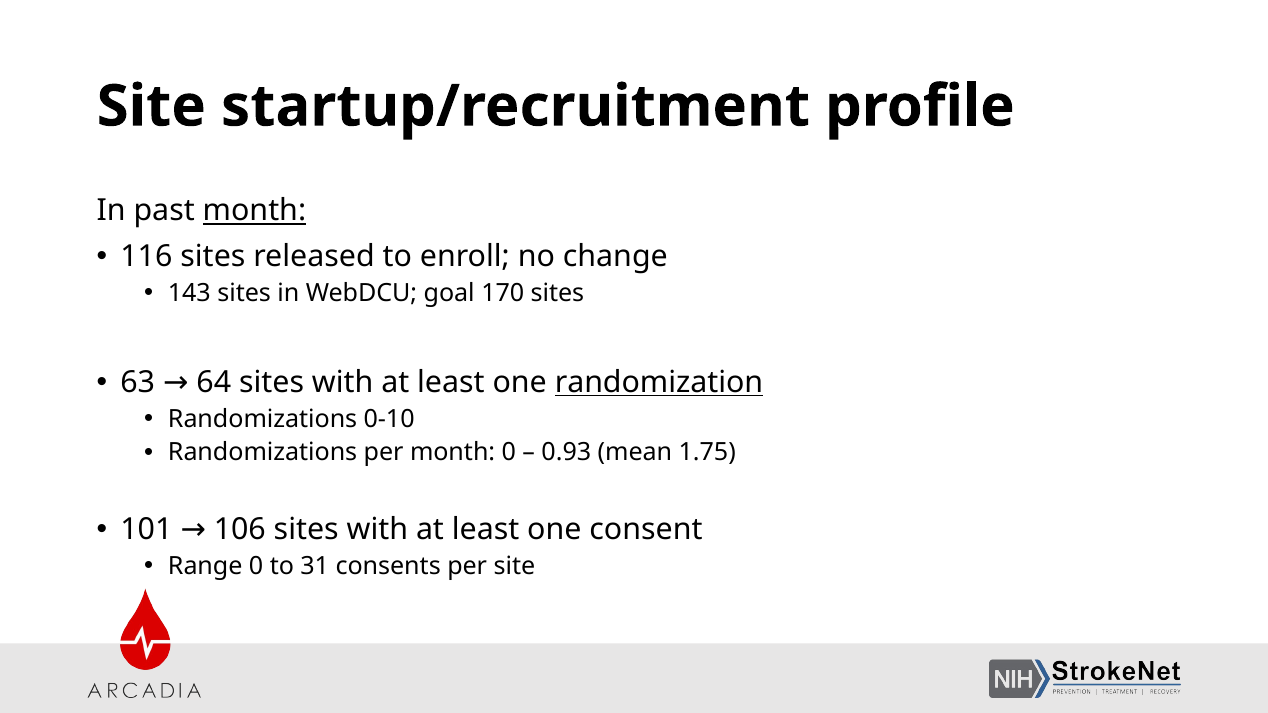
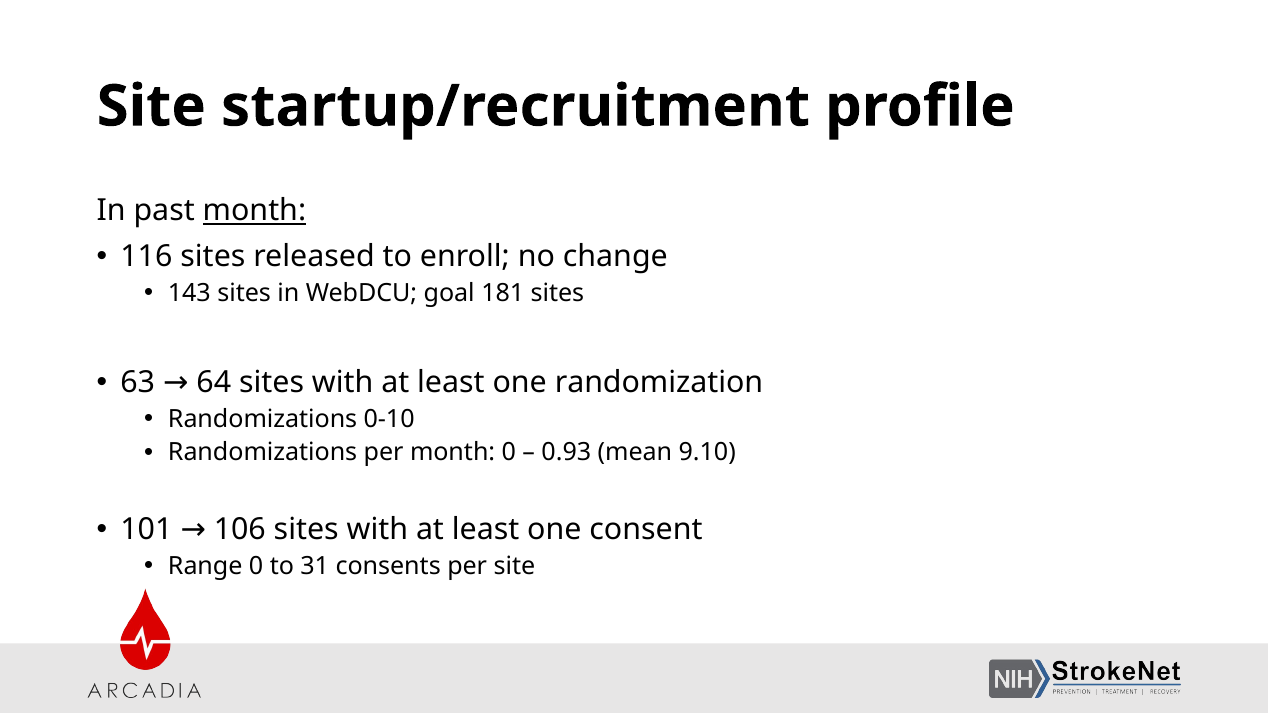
170: 170 -> 181 (503, 293)
randomization underline: present -> none (659, 383)
1.75: 1.75 -> 9.10 (707, 453)
